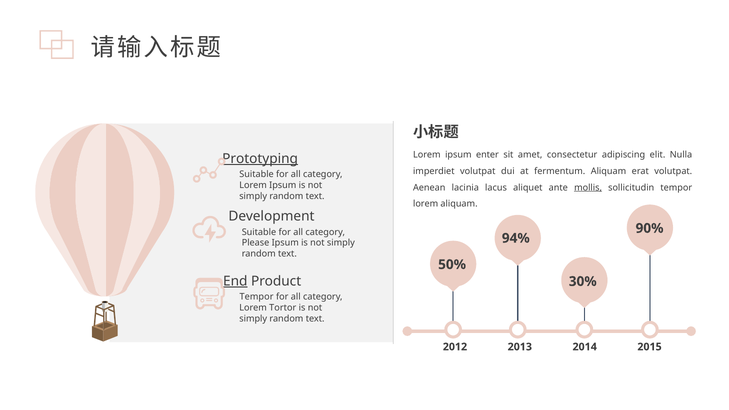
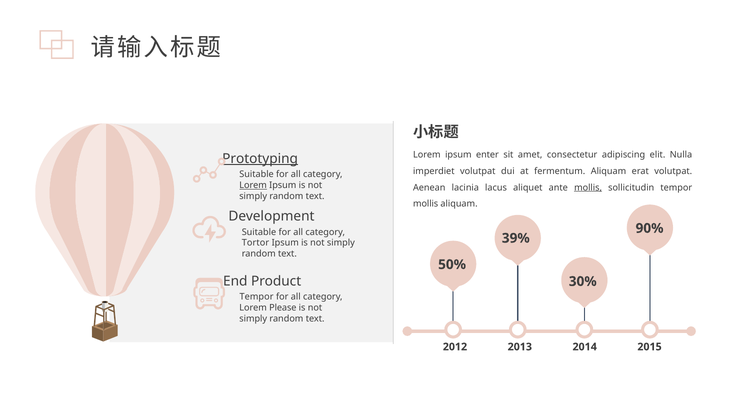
Lorem underline: none -> present (253, 185)
lorem: lorem -> mollis (426, 204)
94%: 94% -> 39% (516, 238)
Please: Please -> Tortor (255, 243)
End underline: present -> none (235, 281)
Tortor: Tortor -> Please (283, 308)
